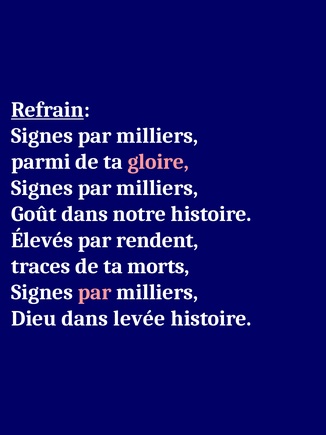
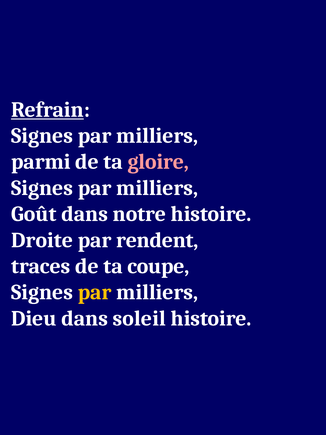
Élevés: Élevés -> Droite (42, 240)
morts: morts -> coupe (158, 266)
par colour: pink -> yellow (95, 292)
levée: levée -> soleil (139, 318)
